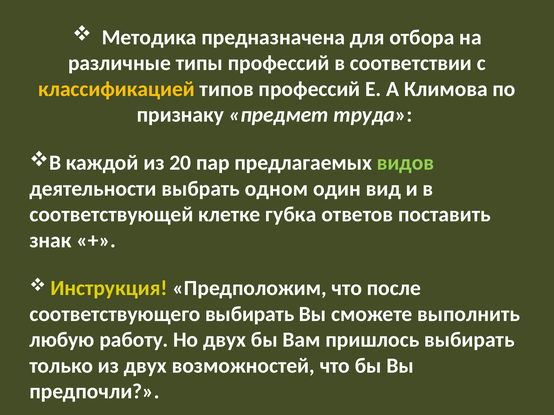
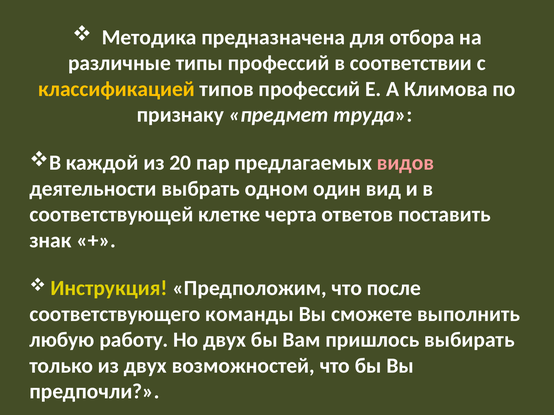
видов colour: light green -> pink (405, 163)
губка: губка -> черта (291, 215)
соответствующего выбирать: выбирать -> команды (250, 314)
